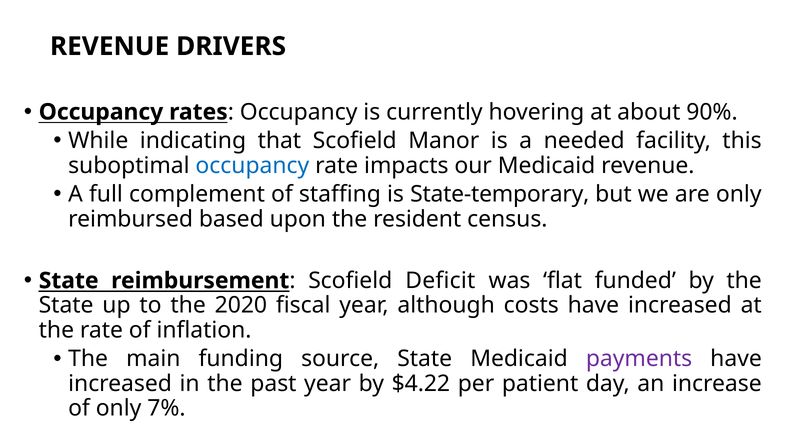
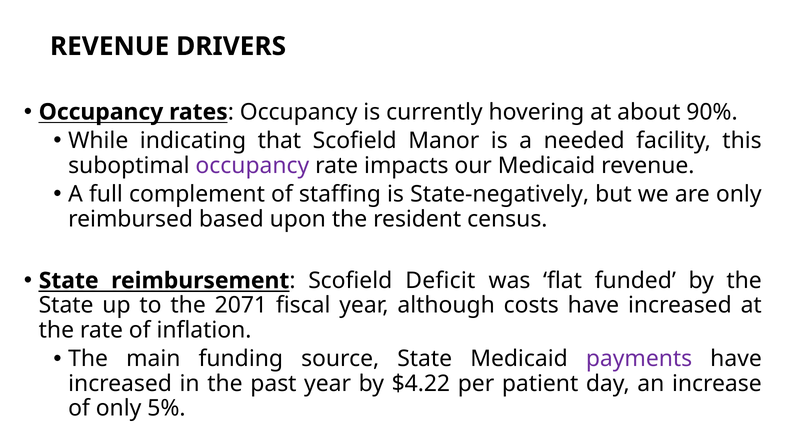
occupancy colour: blue -> purple (252, 166)
State-temporary: State-temporary -> State-negatively (500, 194)
2020: 2020 -> 2071 (241, 305)
7%: 7% -> 5% (166, 408)
